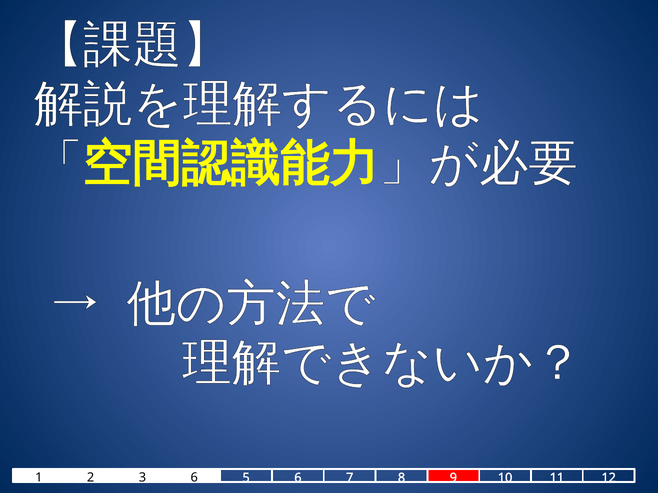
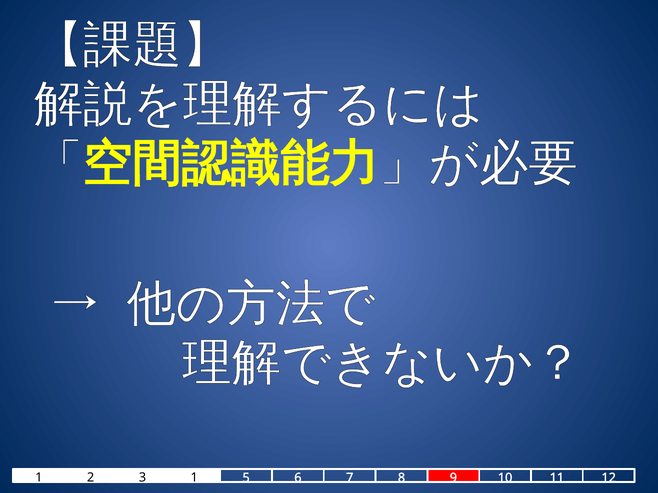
3 6: 6 -> 1 (194, 478)
